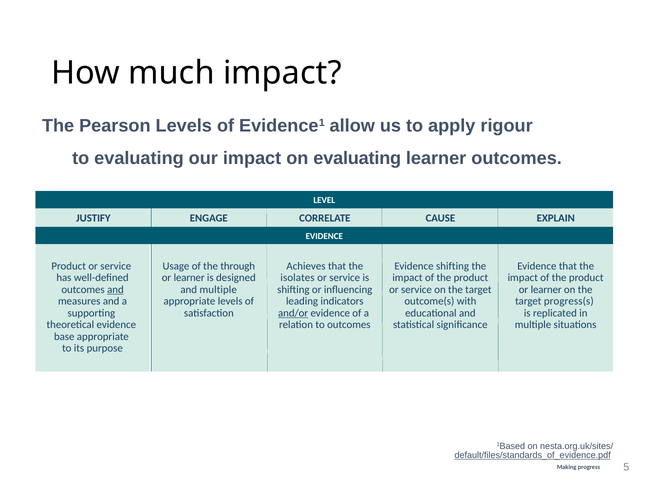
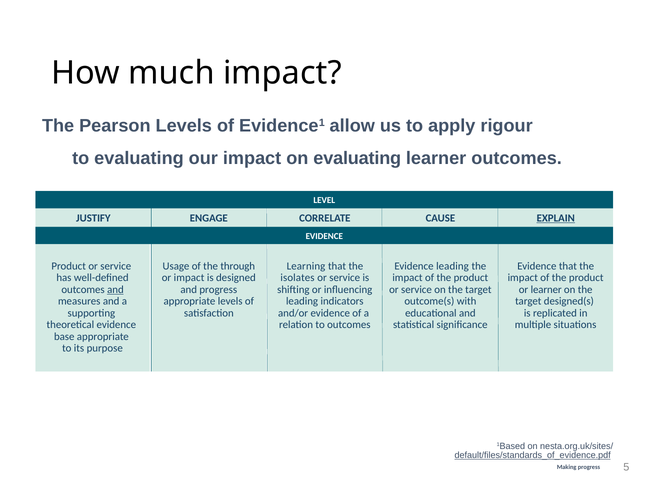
EXPLAIN underline: none -> present (556, 218)
Achieves: Achieves -> Learning (306, 266)
Evidence shifting: shifting -> leading (452, 266)
learner: learner -> impact (189, 278)
and multiple: multiple -> progress (218, 290)
progress(s: progress(s -> designed(s (569, 301)
and/or underline: present -> none (293, 313)
